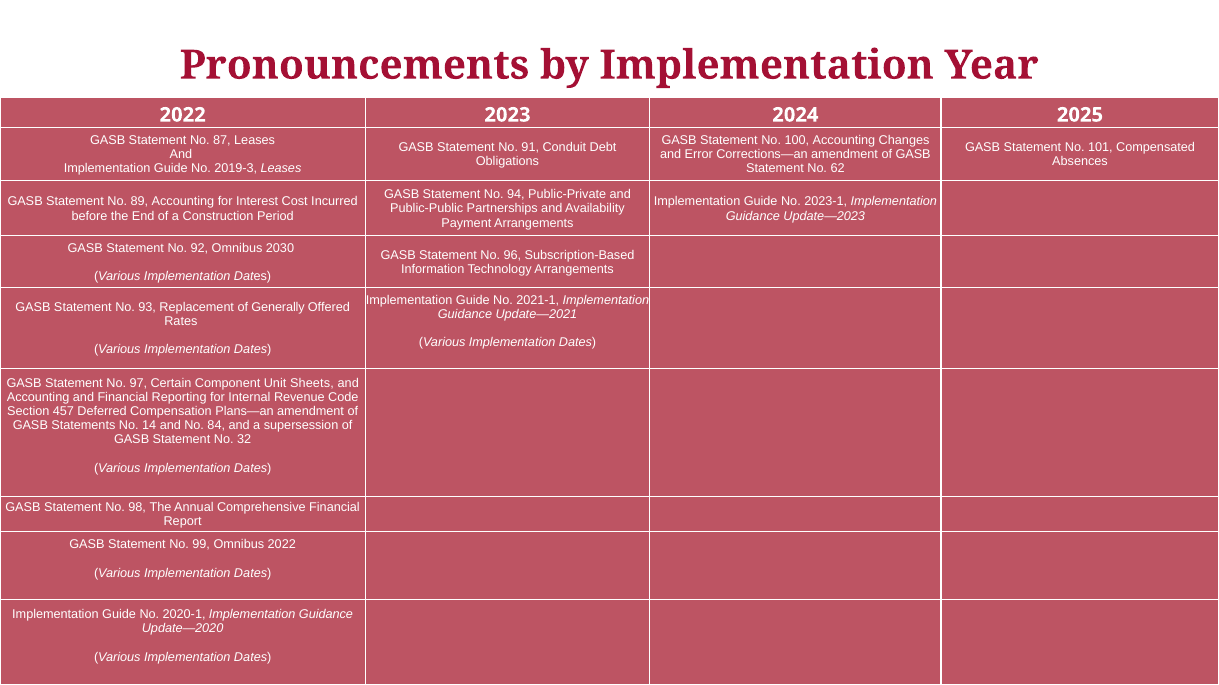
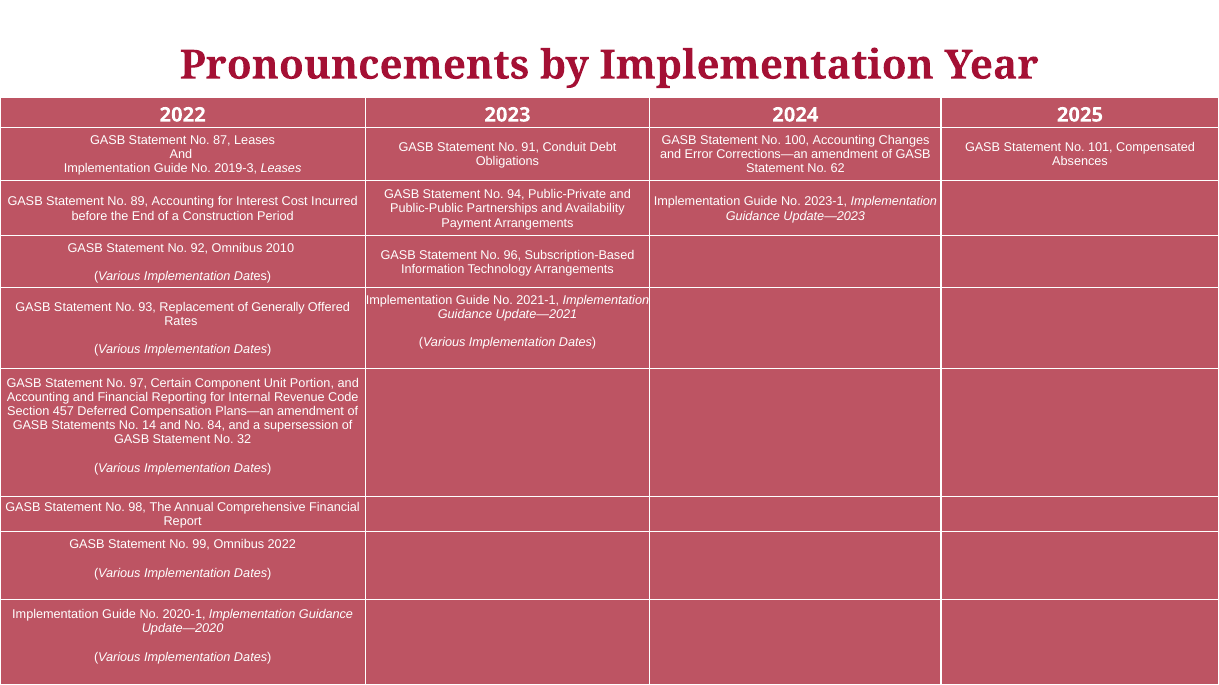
2030: 2030 -> 2010 (280, 248)
Sheets: Sheets -> Portion (312, 383)
